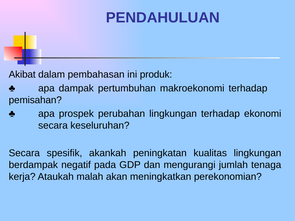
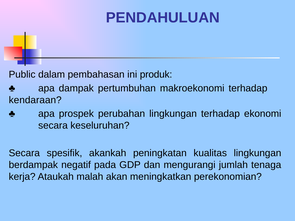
Akibat: Akibat -> Public (22, 75)
pemisahan: pemisahan -> kendaraan (35, 100)
